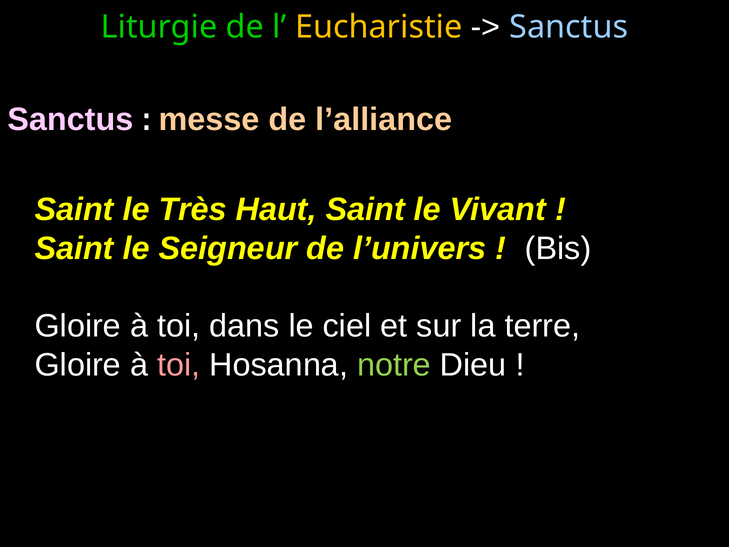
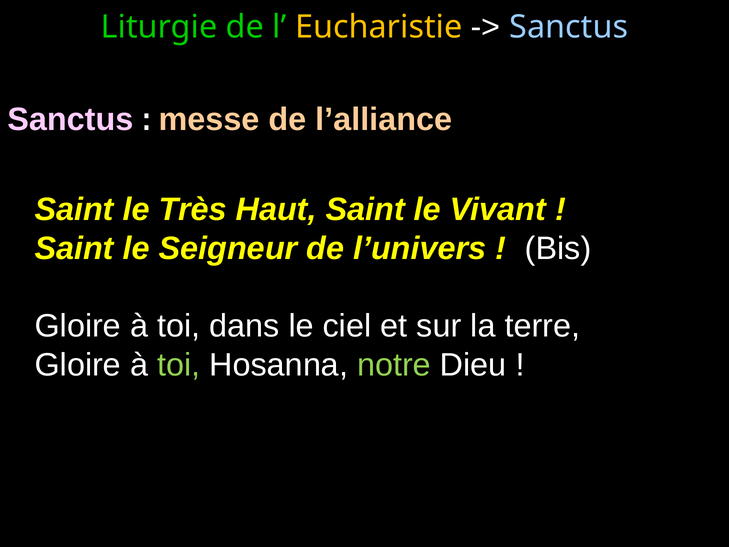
toi colour: pink -> light green (179, 365)
